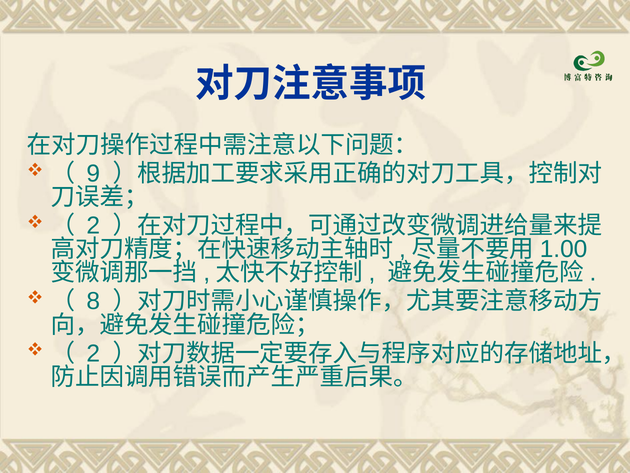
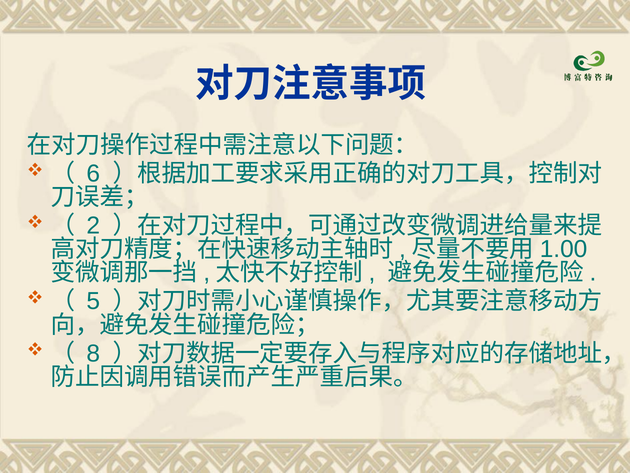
9: 9 -> 6 (93, 174)
8: 8 -> 5 (93, 301)
2: 2 -> 8 (93, 353)
